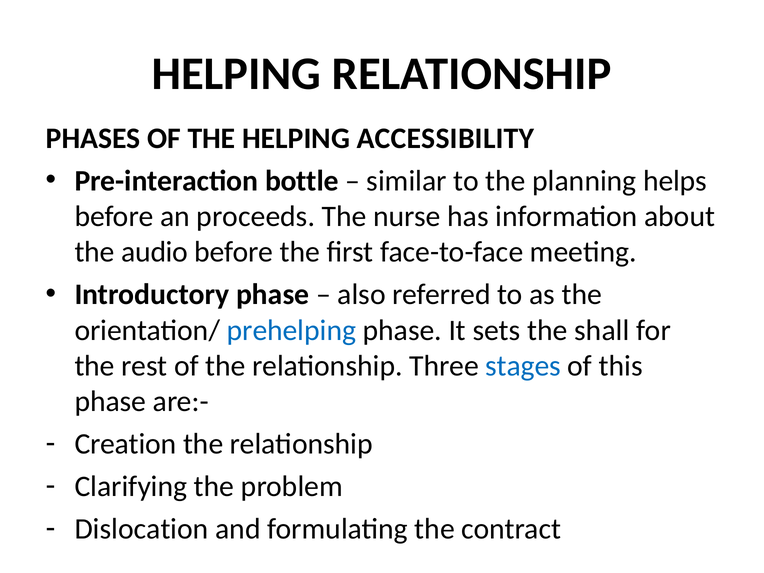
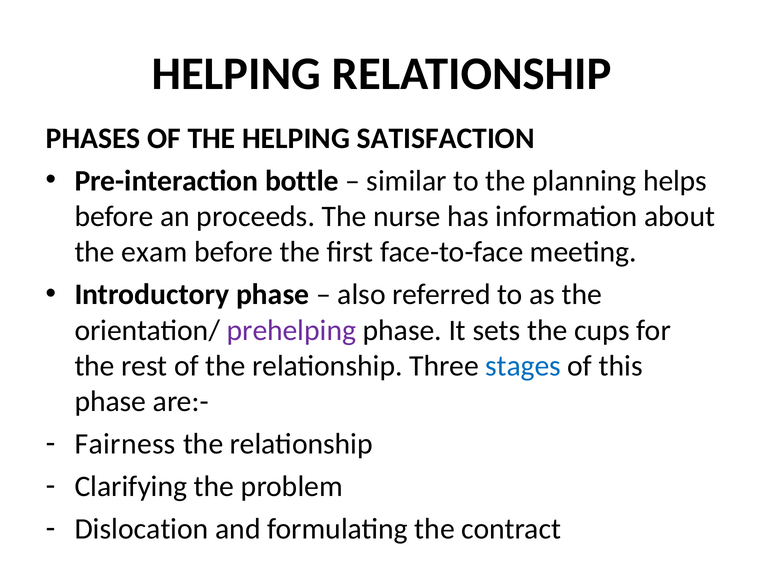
ACCESSIBILITY: ACCESSIBILITY -> SATISFACTION (446, 138)
audio: audio -> exam (154, 252)
prehelping colour: blue -> purple (291, 330)
shall: shall -> cups (602, 330)
Creation: Creation -> Fairness (125, 444)
